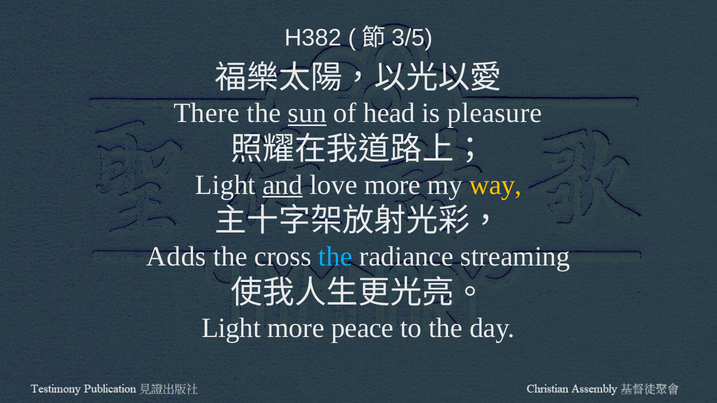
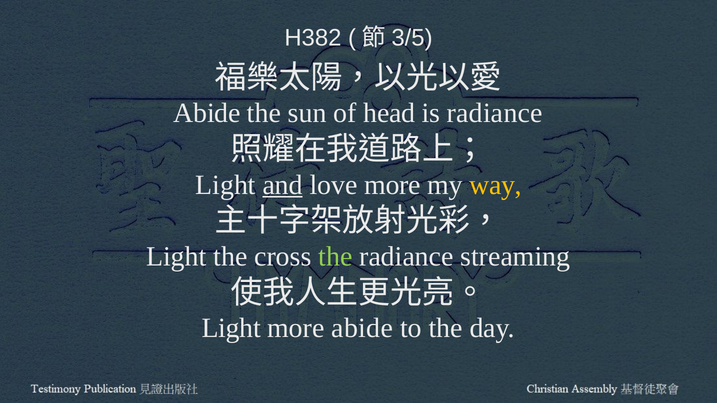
There: There -> Abide (207, 113)
sun underline: present -> none (307, 113)
is pleasure: pleasure -> radiance (495, 113)
Adds: Adds -> Light (176, 257)
the colour: light blue -> light green (335, 257)
more peace: peace -> abide (362, 328)
